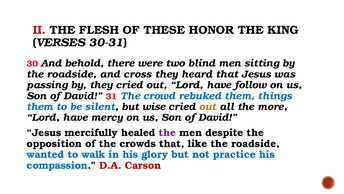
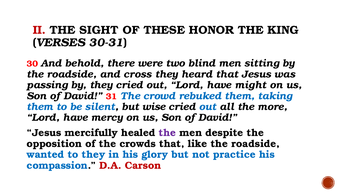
FLESH: FLESH -> SIGHT (99, 30)
follow: follow -> might (251, 85)
things: things -> taking (275, 96)
out colour: orange -> blue (208, 107)
to walk: walk -> they (93, 154)
